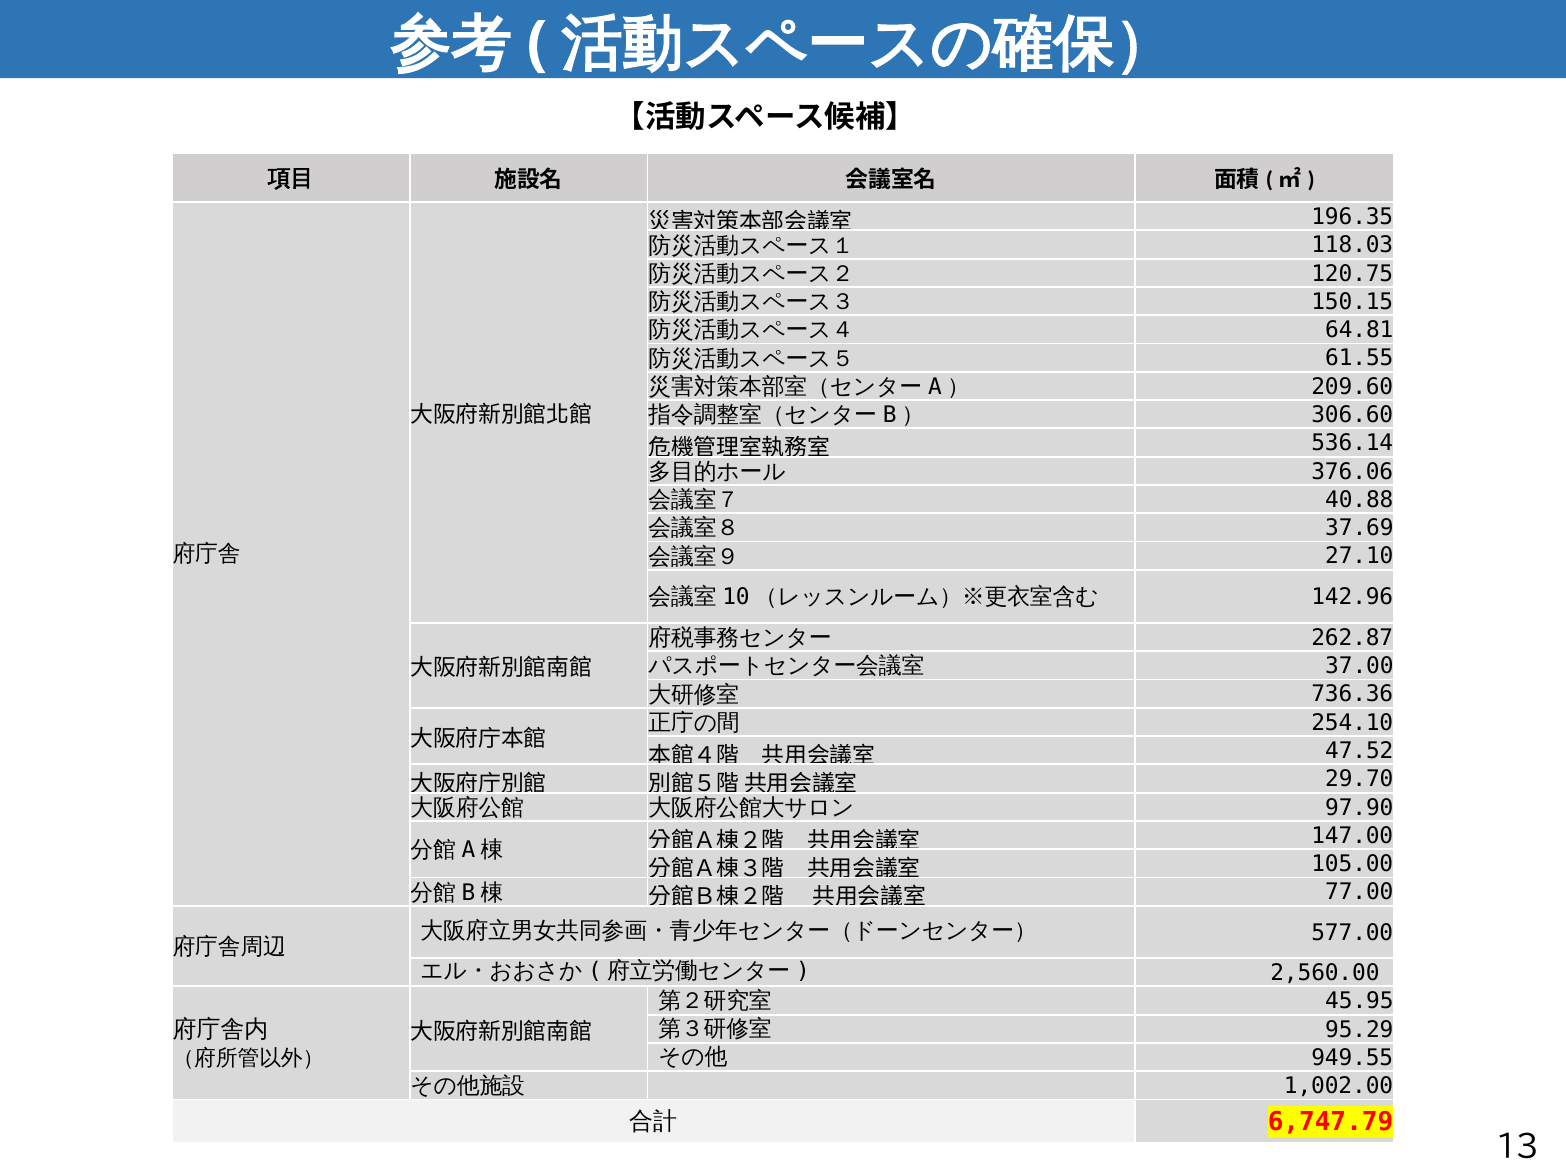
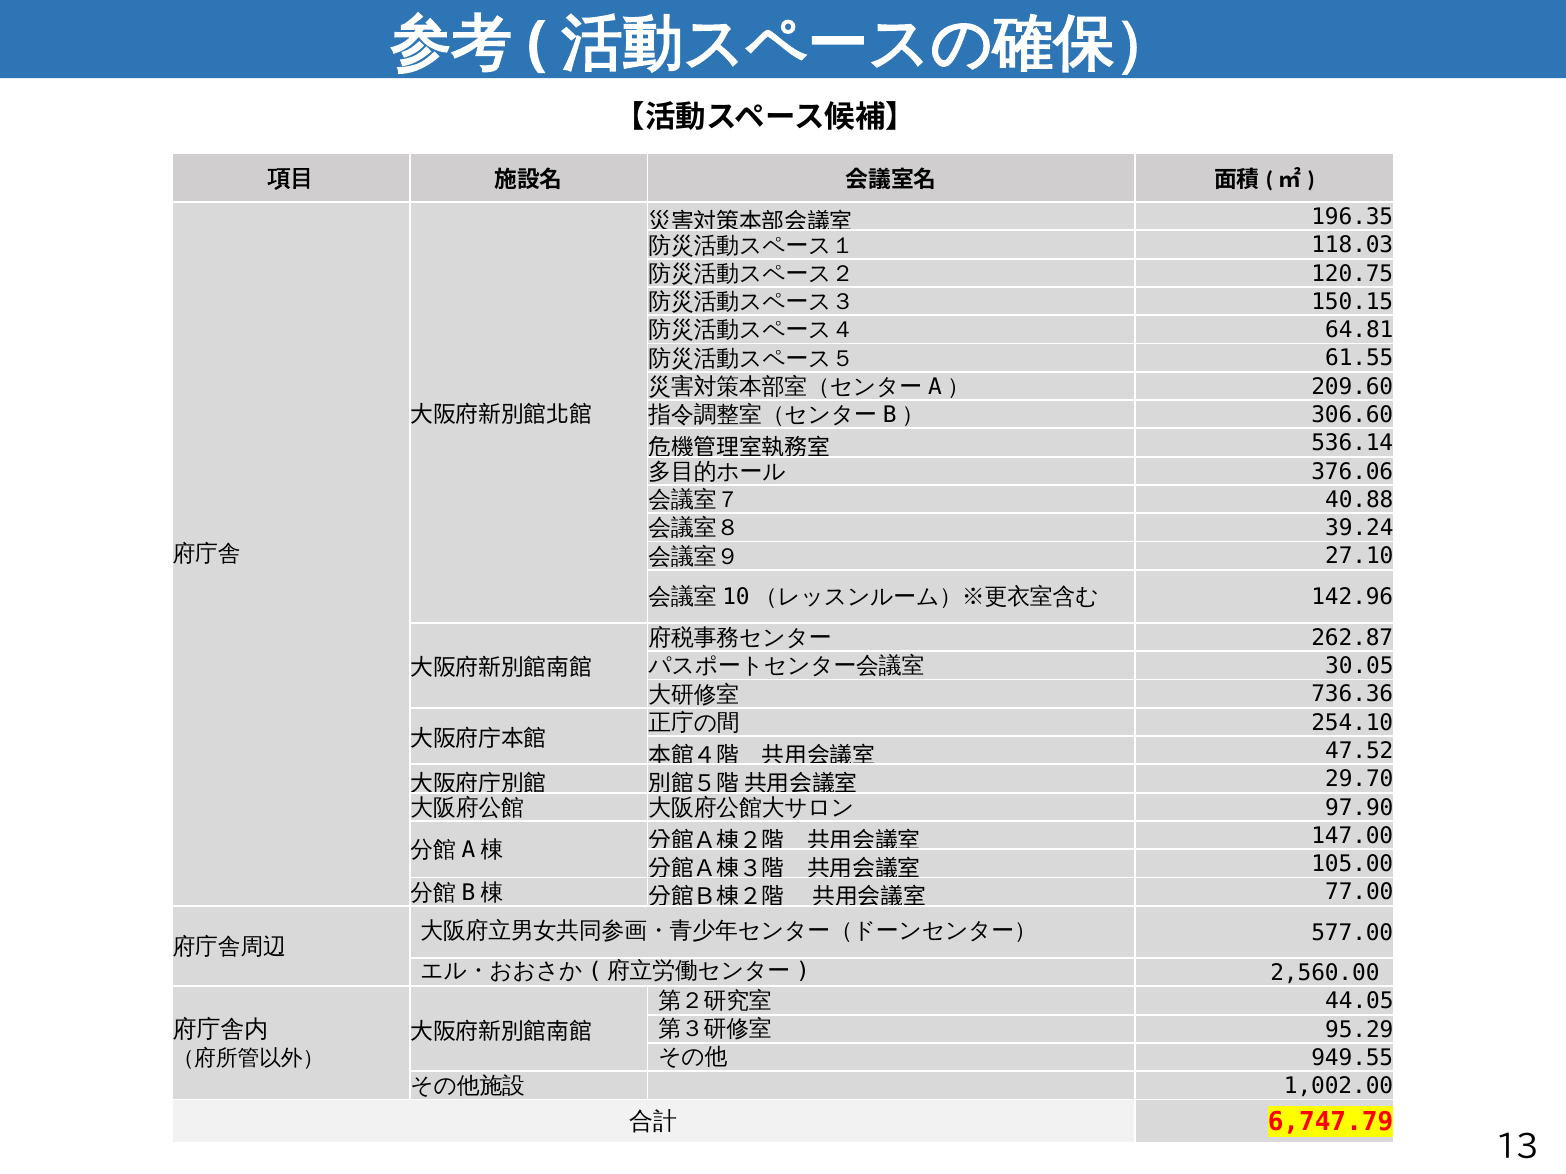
37.69: 37.69 -> 39.24 (1359, 528)
37.00: 37.00 -> 30.05 (1359, 666)
45.95: 45.95 -> 44.05 (1359, 1002)
